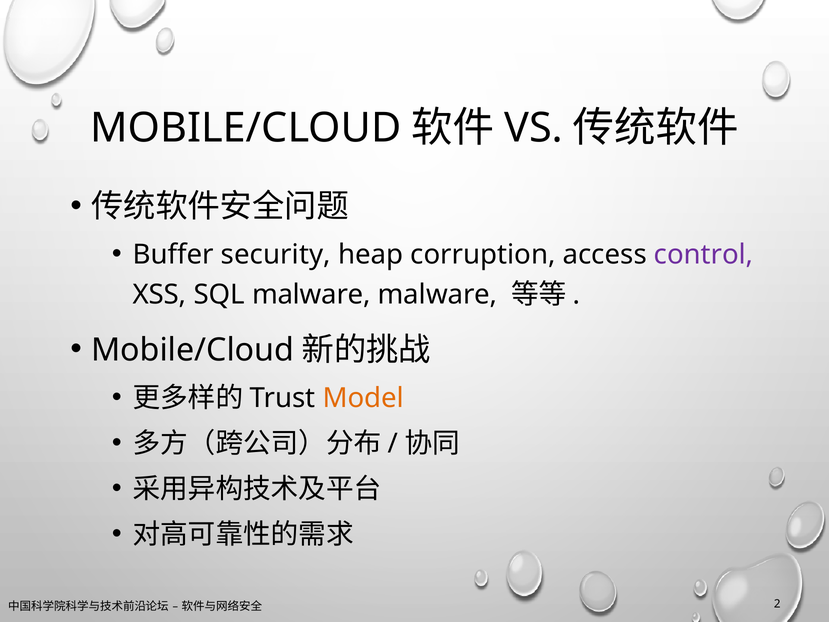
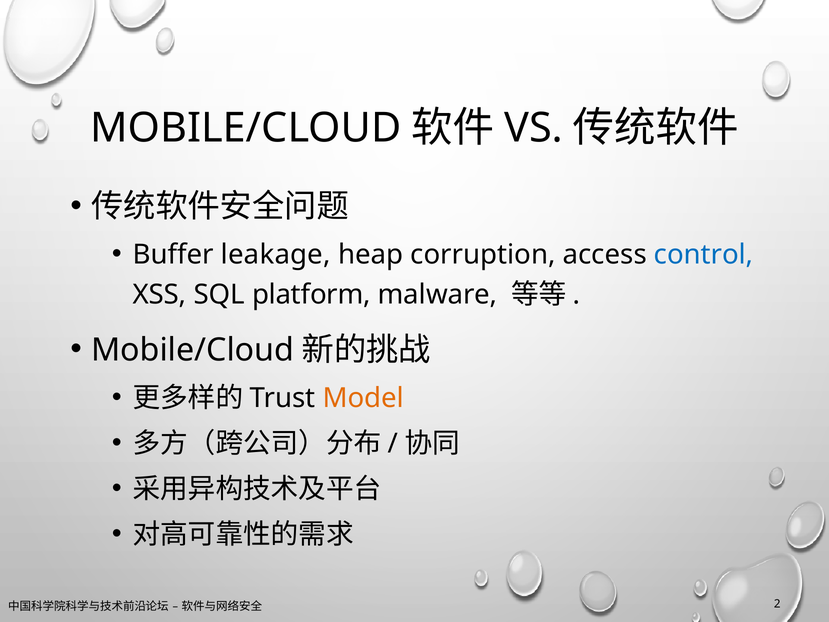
security: security -> leakage (276, 255)
control colour: purple -> blue (704, 255)
SQL malware: malware -> platform (311, 294)
